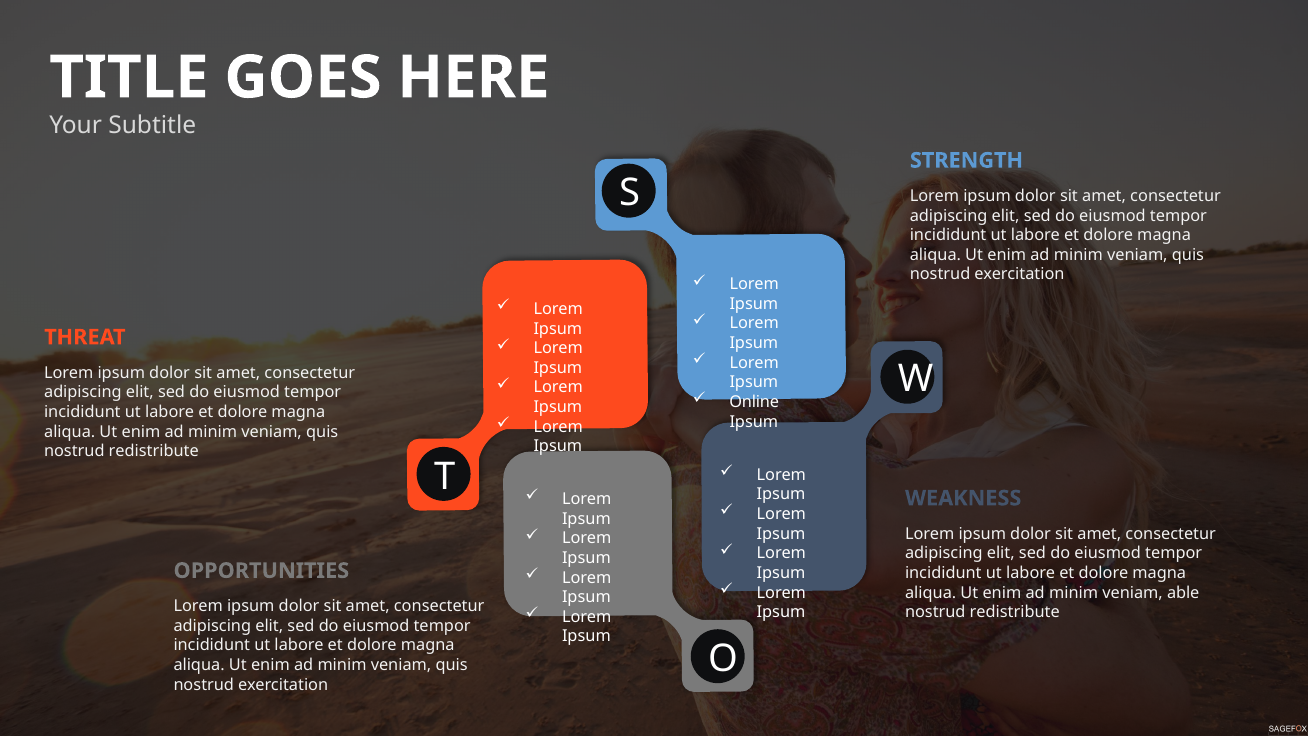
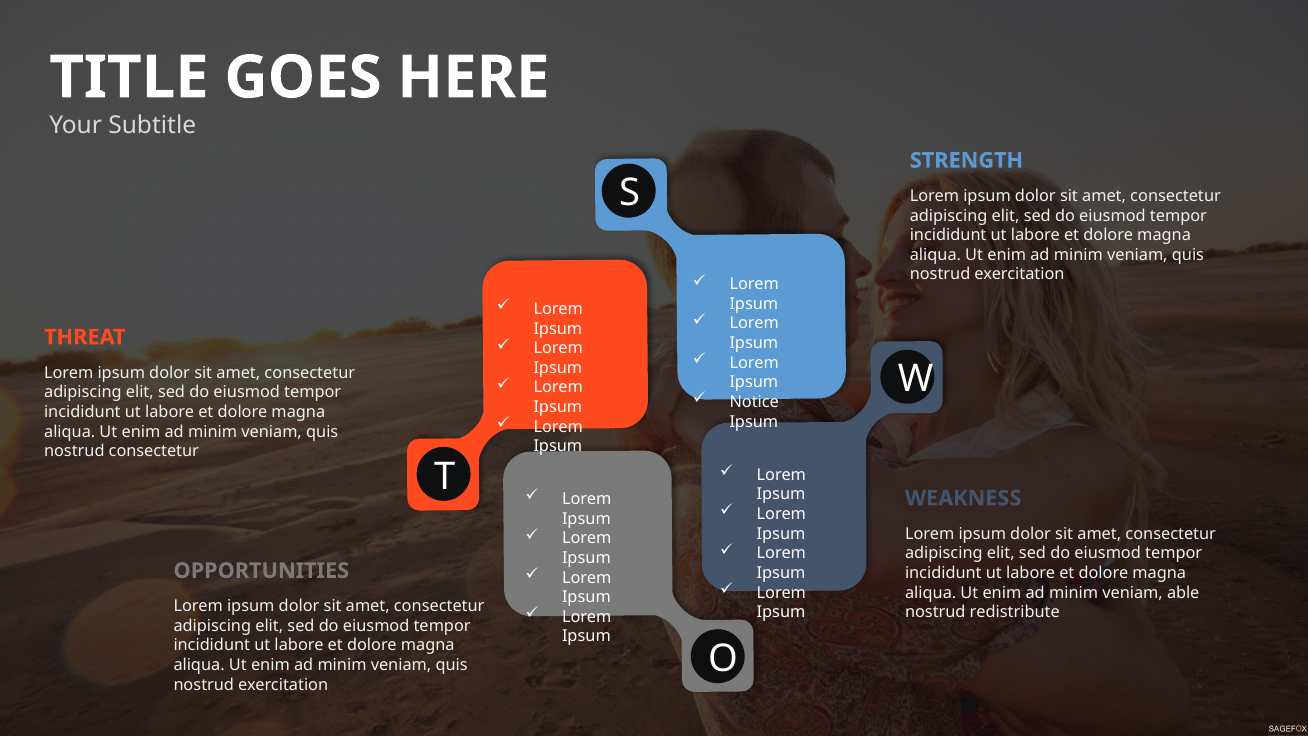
Online: Online -> Notice (754, 402)
redistribute: redistribute -> consectetur (154, 451)
